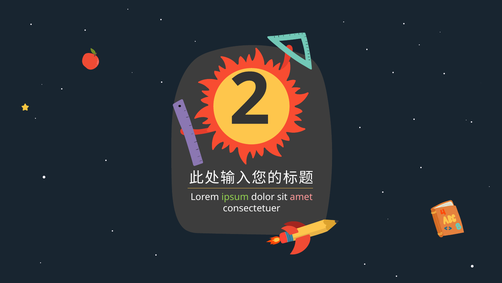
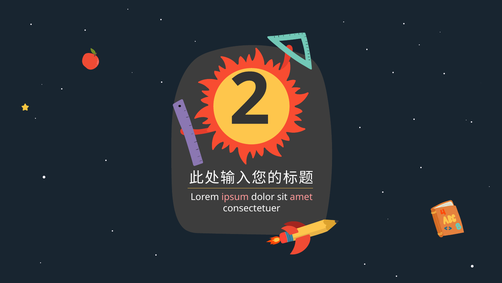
ipsum colour: light green -> pink (235, 197)
